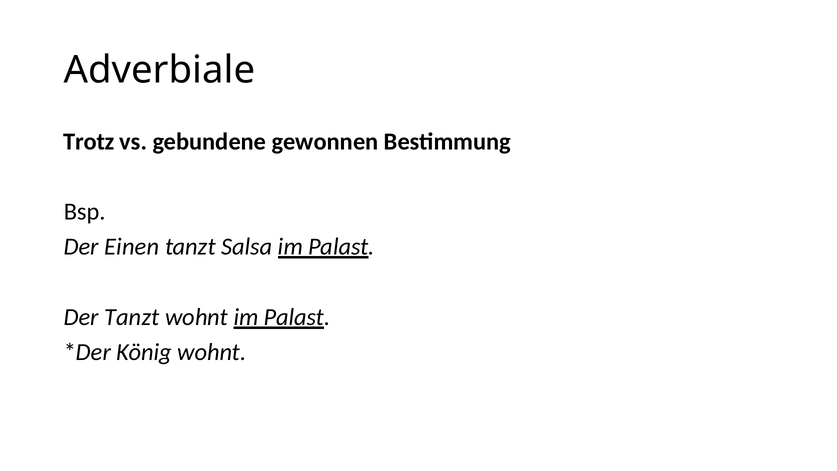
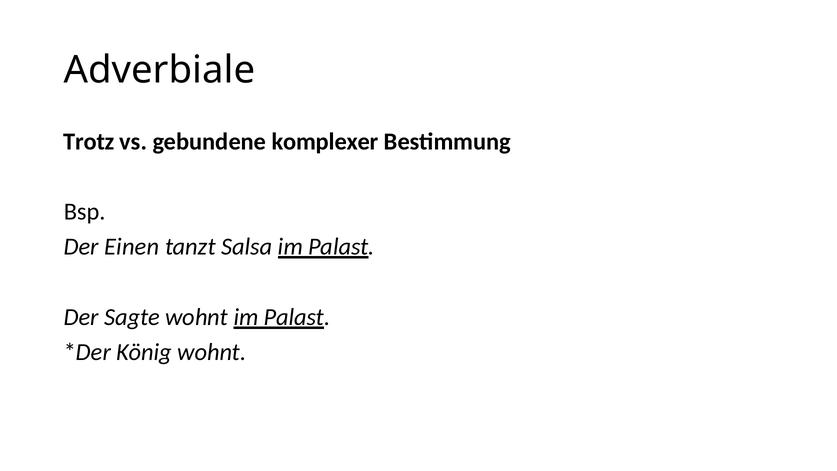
gewonnen: gewonnen -> komplexer (325, 142)
Der Tanzt: Tanzt -> Sagte (132, 317)
